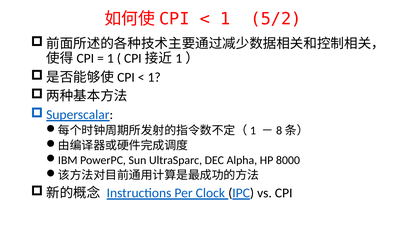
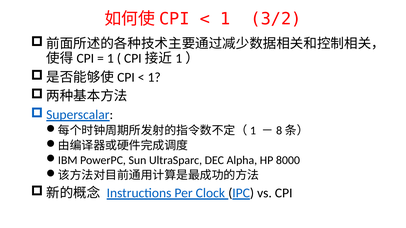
5/2: 5/2 -> 3/2 (276, 19)
